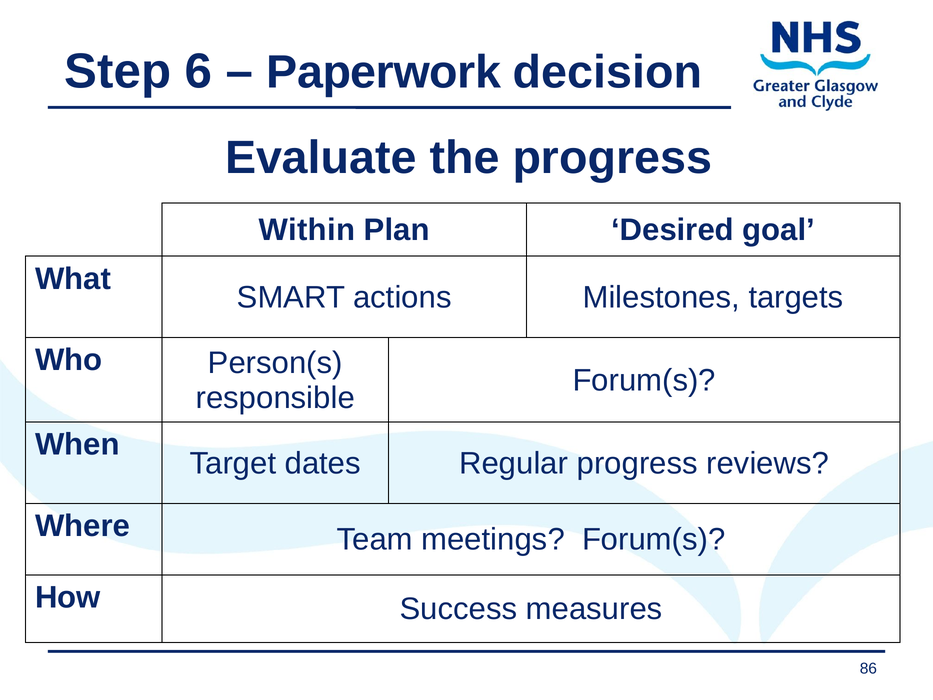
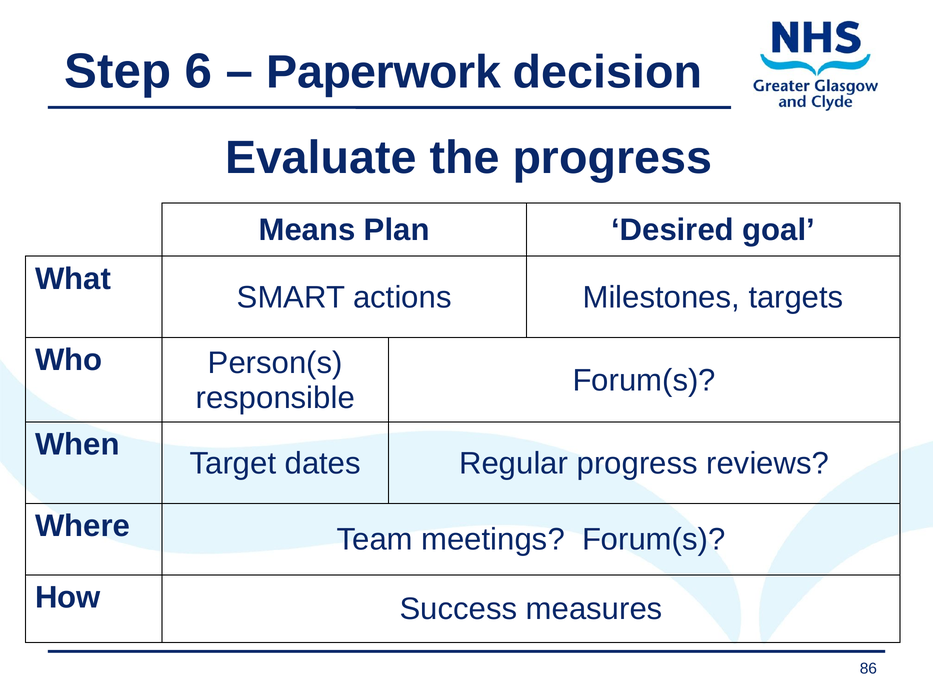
Within: Within -> Means (307, 230)
